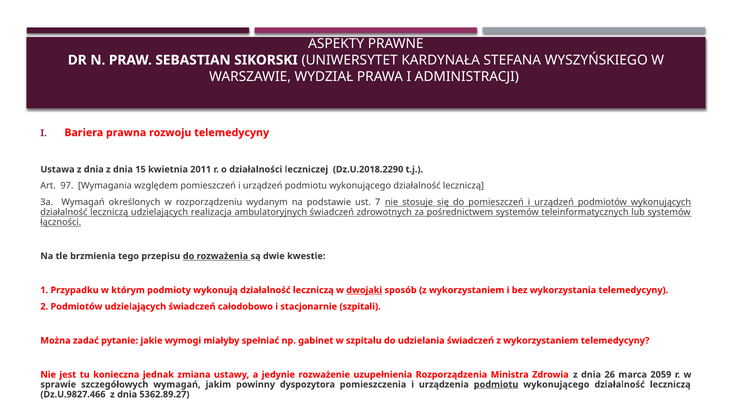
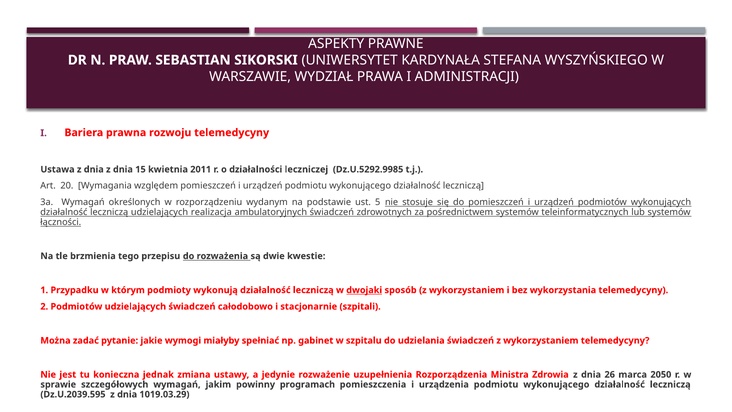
Dz.U.2018.2290: Dz.U.2018.2290 -> Dz.U.5292.9985 (368, 169)
97: 97 -> 20 (67, 186)
7: 7 -> 5 (378, 202)
2059: 2059 -> 2050 (661, 374)
dyspozytora: dyspozytora -> programach (307, 384)
podmiotu underline: present -> none (496, 384)
Dz.U.9827.466: Dz.U.9827.466 -> Dz.U.2039.595 (73, 394)
5362.89.27: 5362.89.27 -> 1019.03.29 (164, 394)
